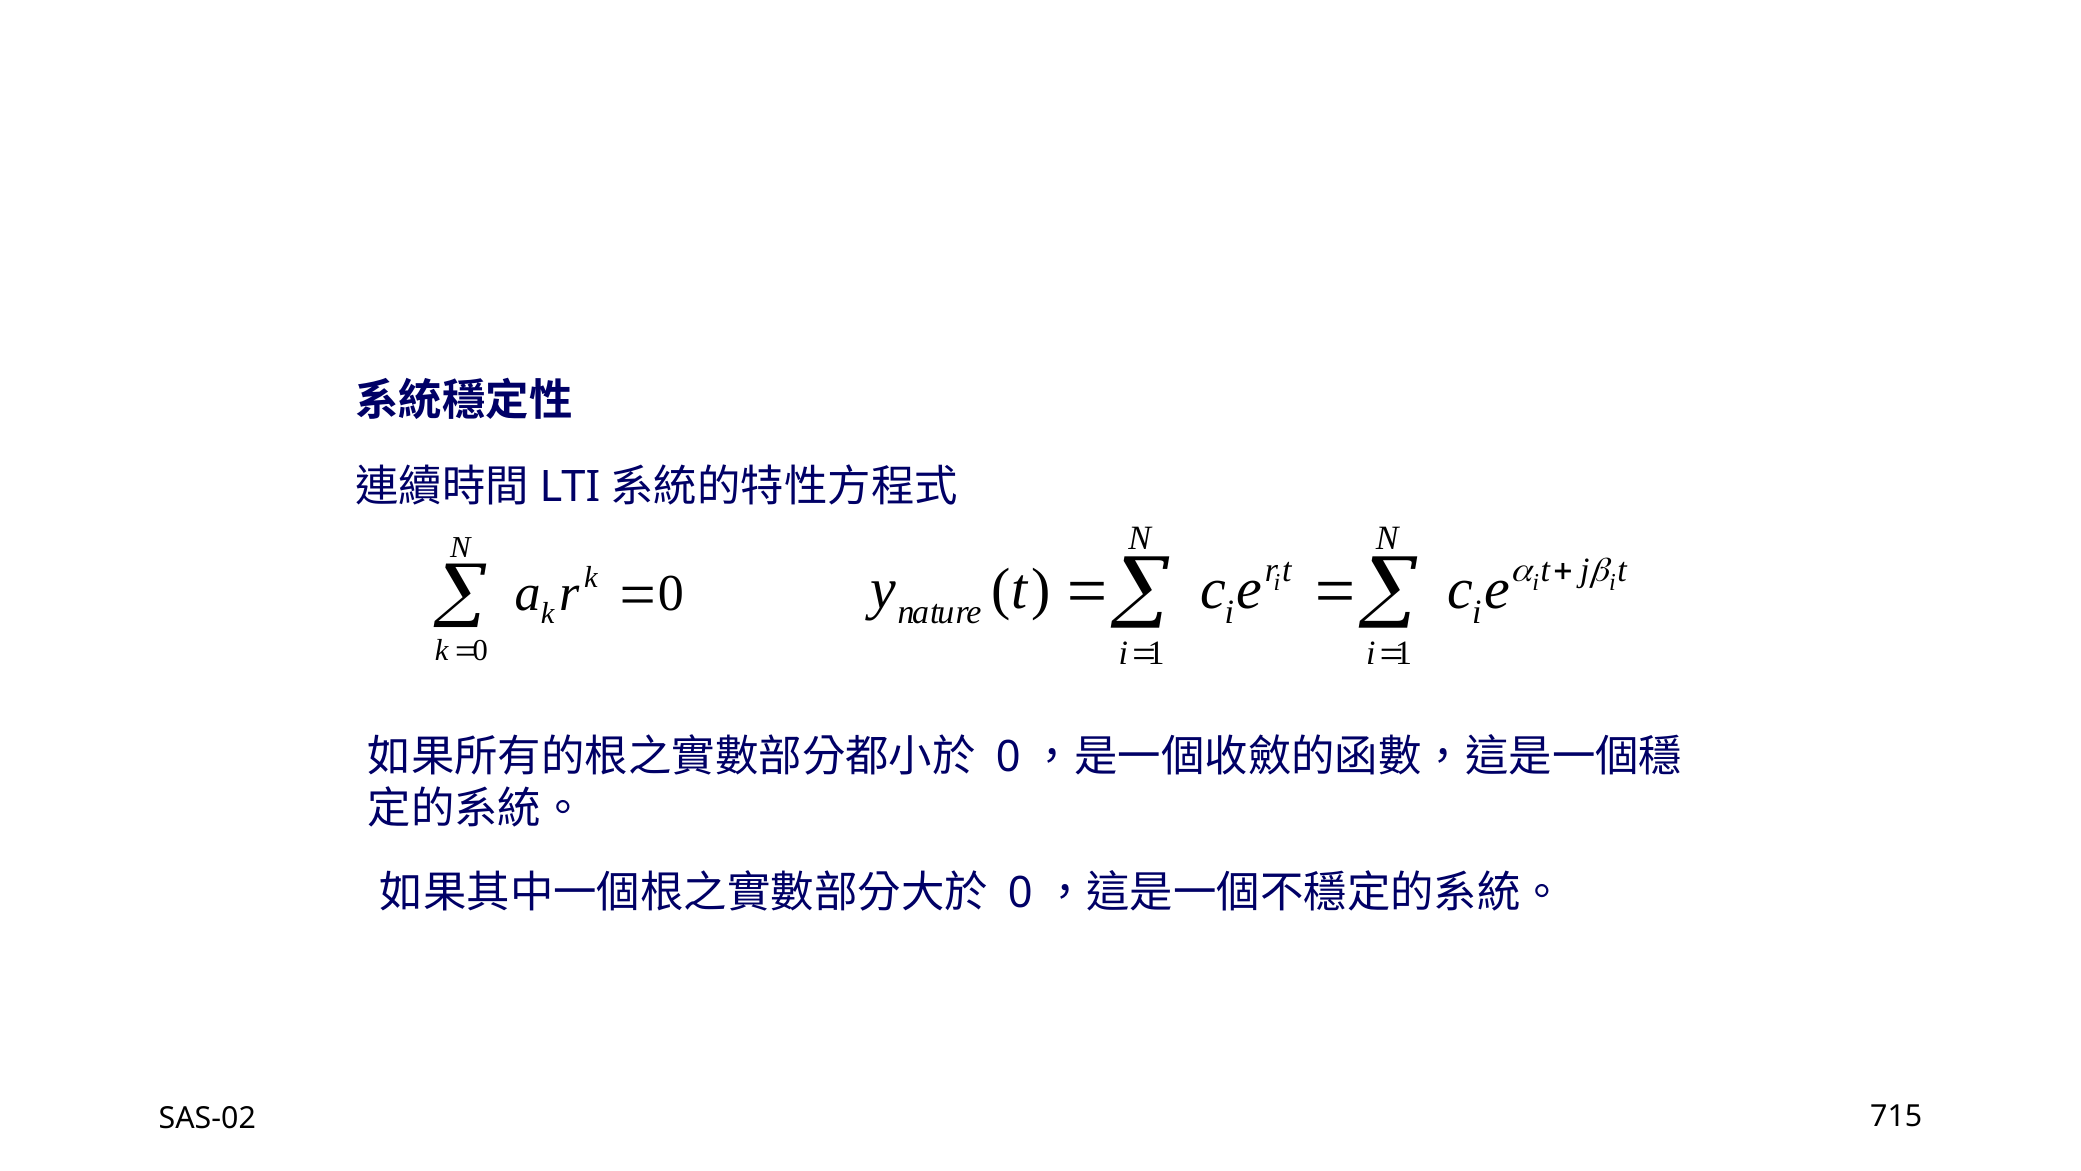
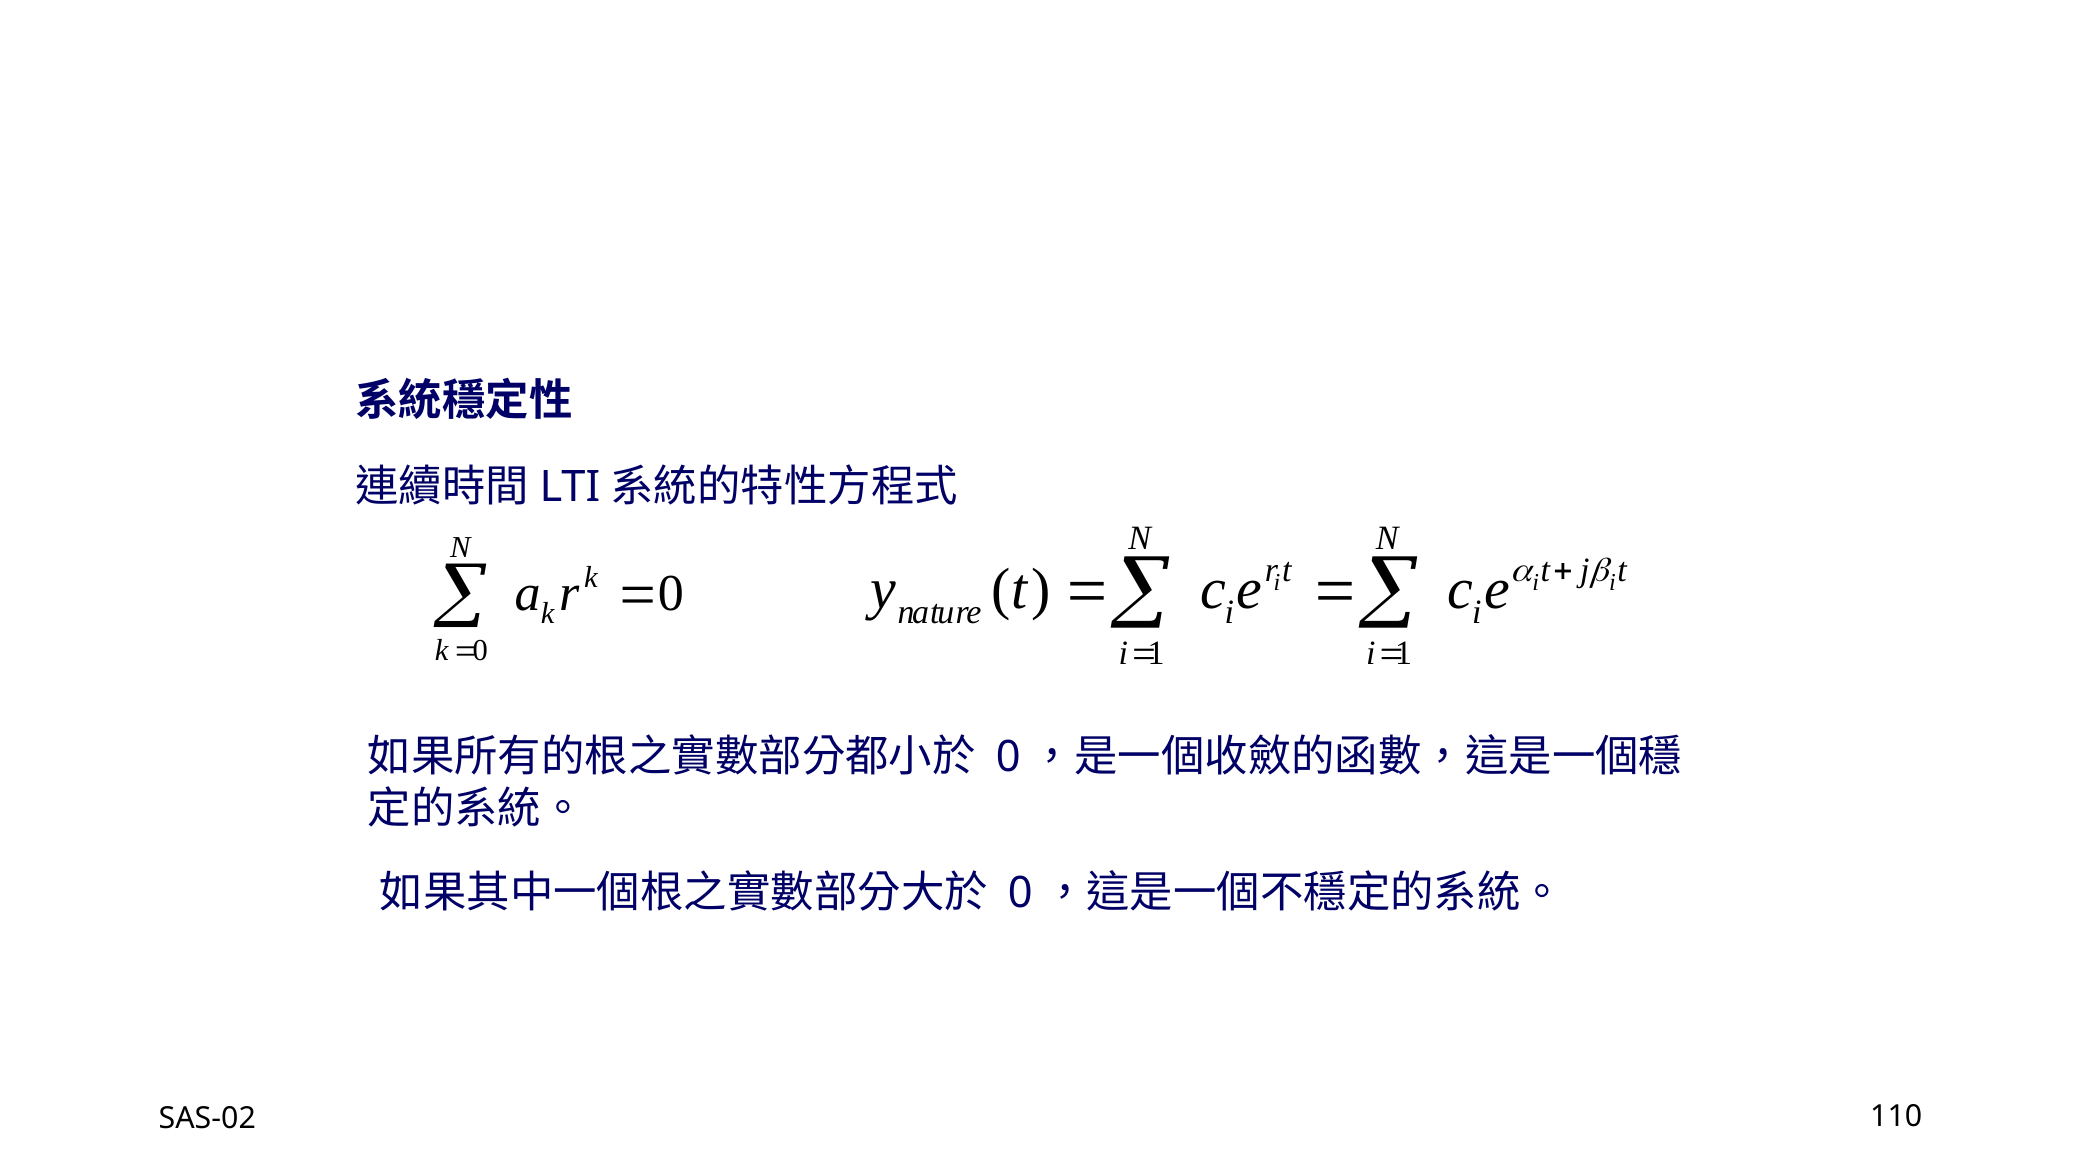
715: 715 -> 110 (1896, 1116)
